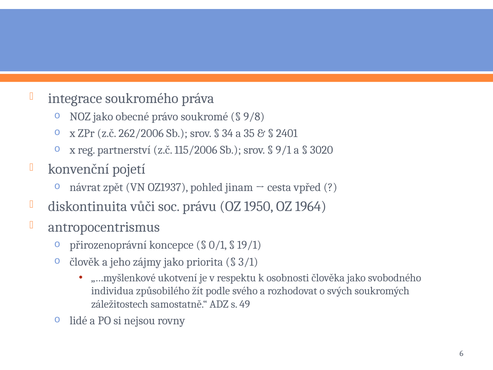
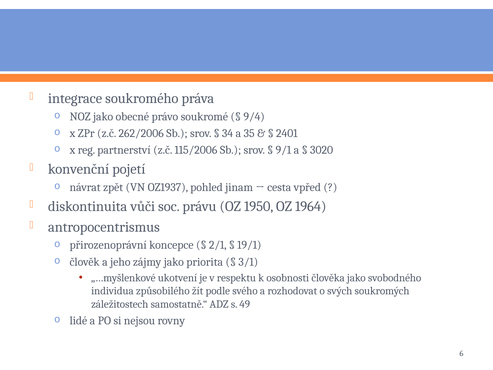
9/8: 9/8 -> 9/4 (254, 117)
0/1: 0/1 -> 2/1 (218, 245)
